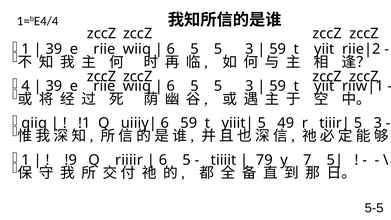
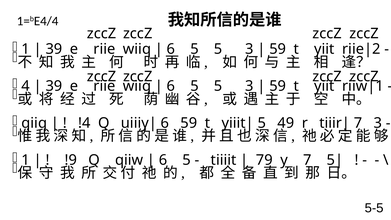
!1: !1 -> !4 (84, 123)
5: 5 -> 7 (358, 123)
riiiir: riiiir -> qiiw (129, 160)
